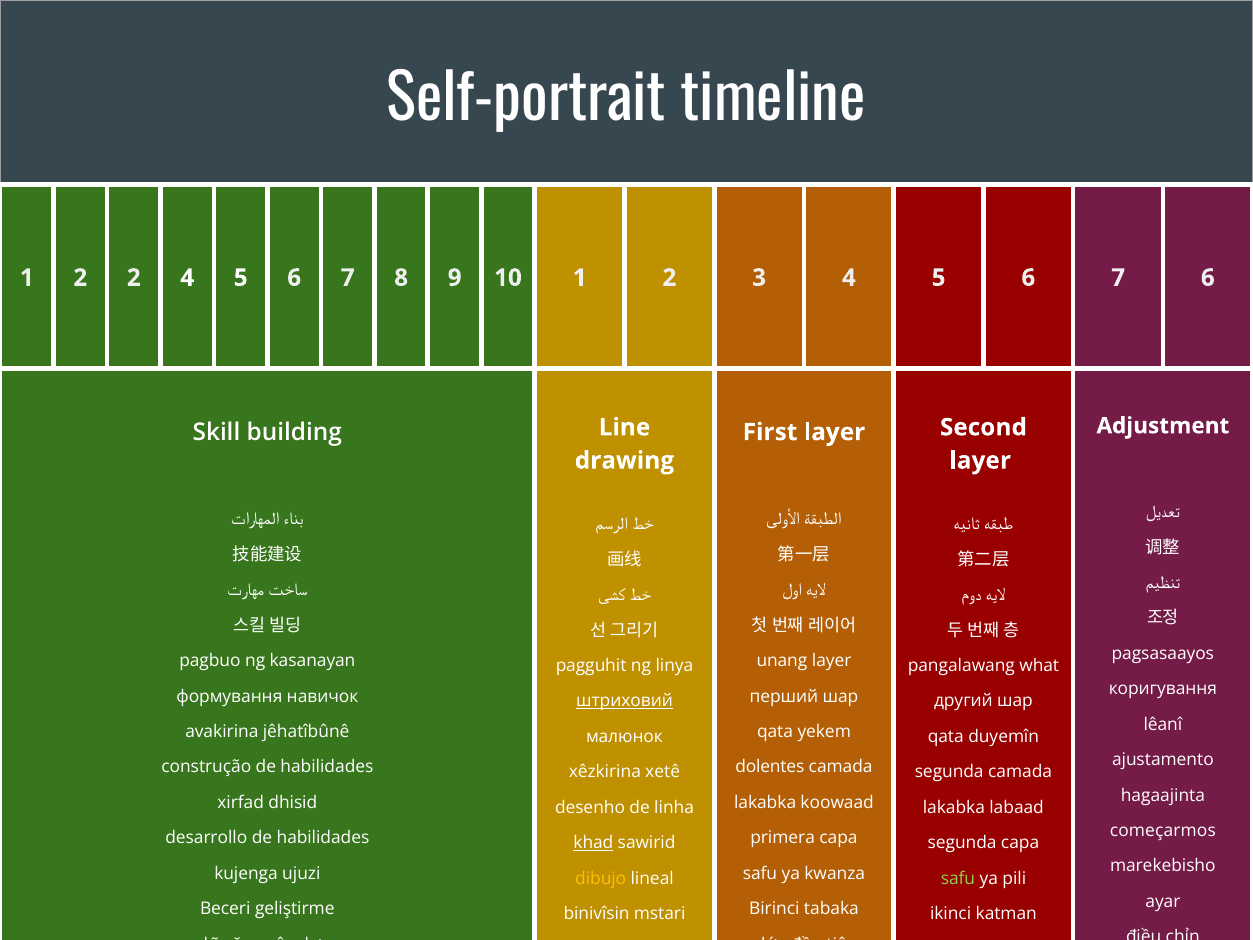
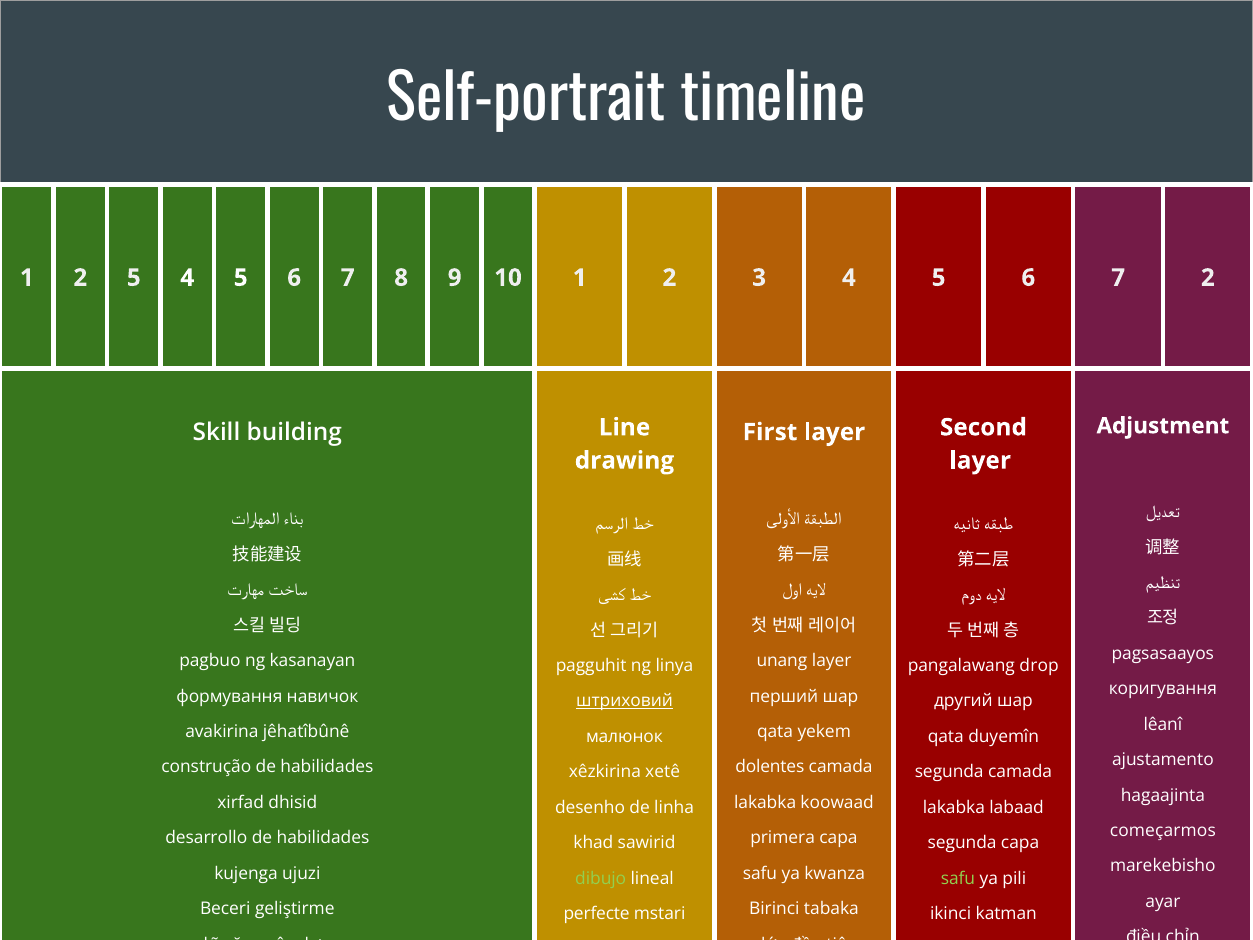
2 2: 2 -> 5 (134, 278)
7 6: 6 -> 2 (1208, 278)
what: what -> drop (1039, 666)
khad underline: present -> none (593, 843)
dibujo colour: yellow -> light green (601, 878)
binivîsin: binivîsin -> perfecte (597, 913)
